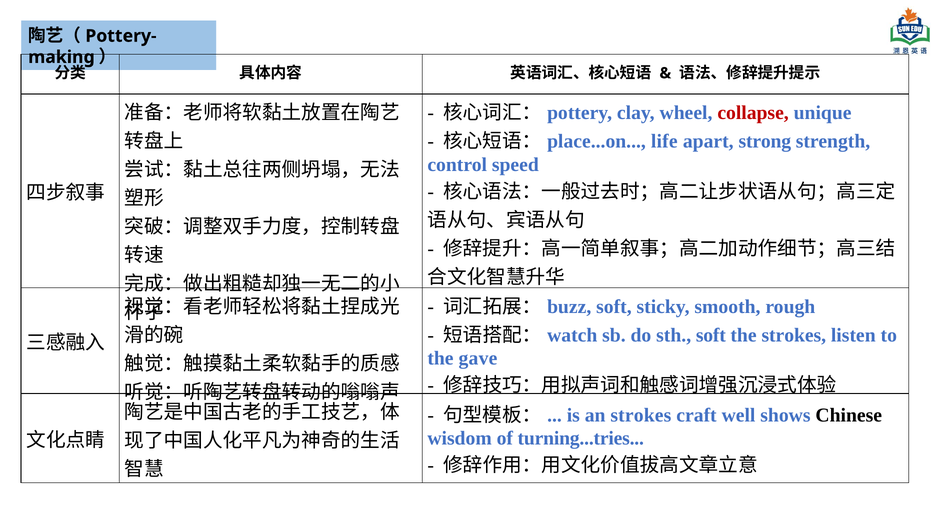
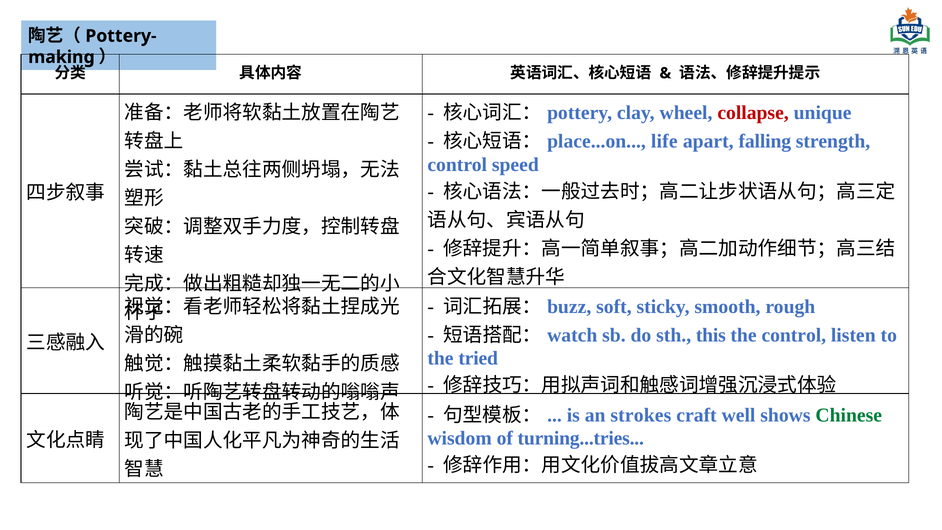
strong: strong -> falling (765, 141)
sth soft: soft -> this (711, 335)
the strokes: strokes -> control (794, 335)
gave: gave -> tried (478, 358)
Chinese colour: black -> green (849, 415)
